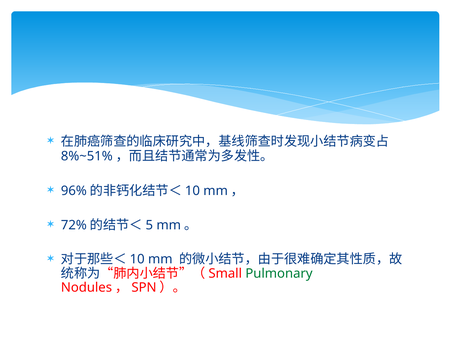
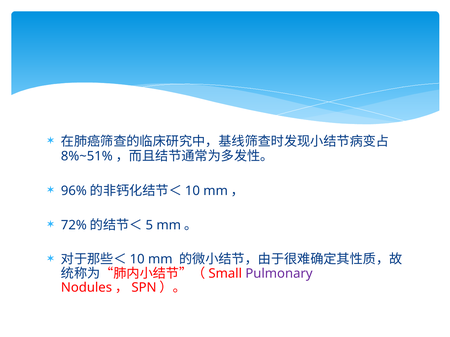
Pulmonary colour: green -> purple (279, 274)
